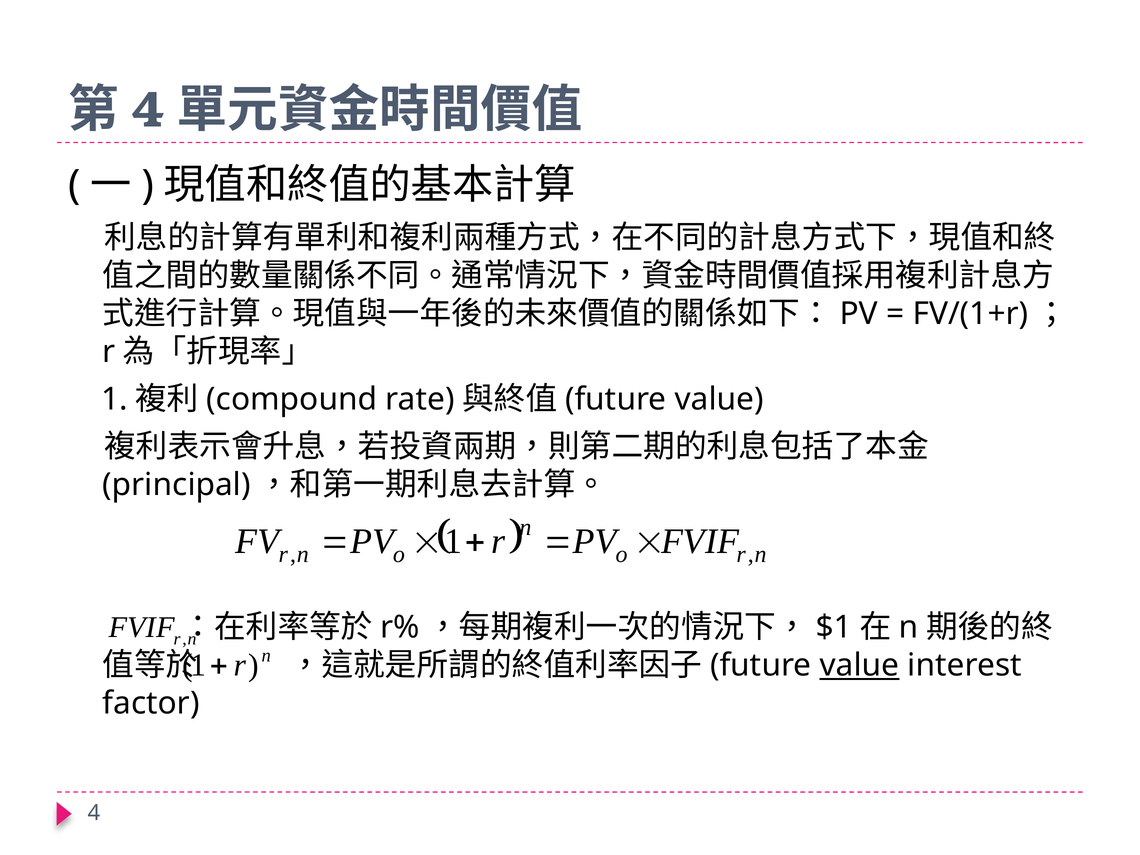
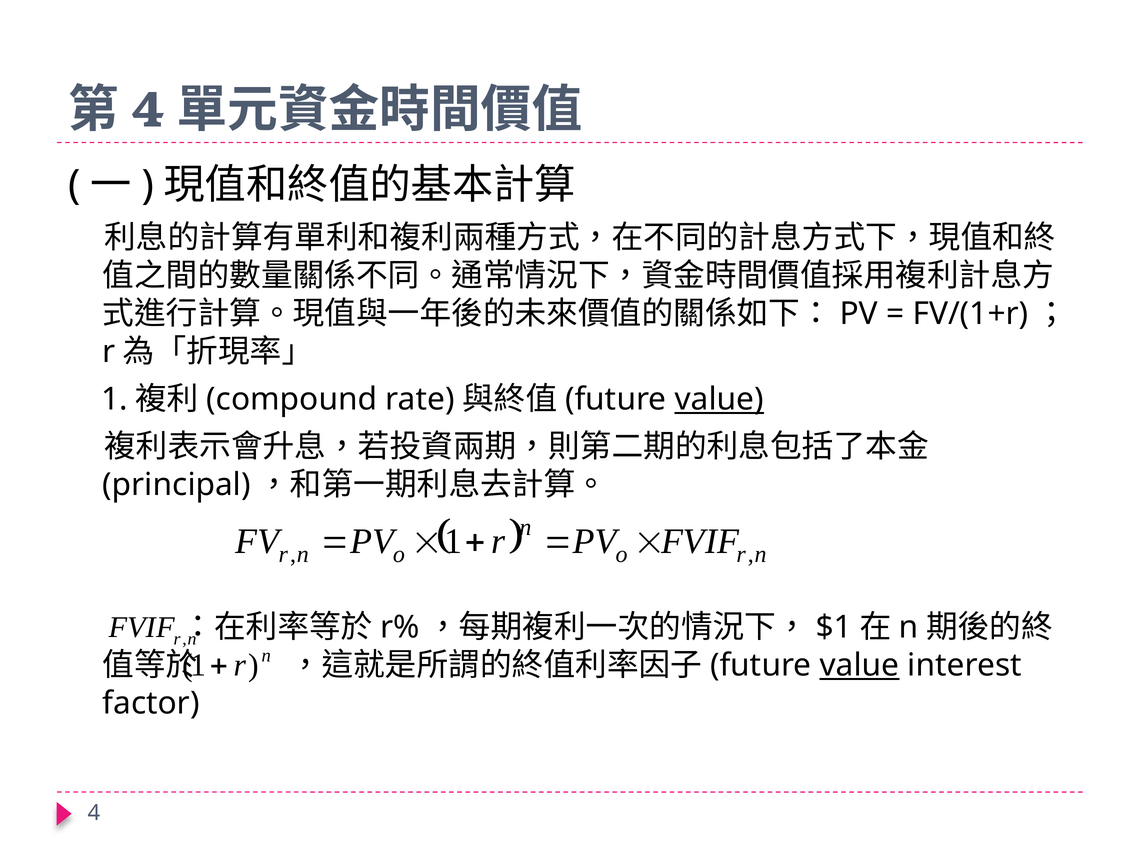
value underline: none -> present (719, 399)
